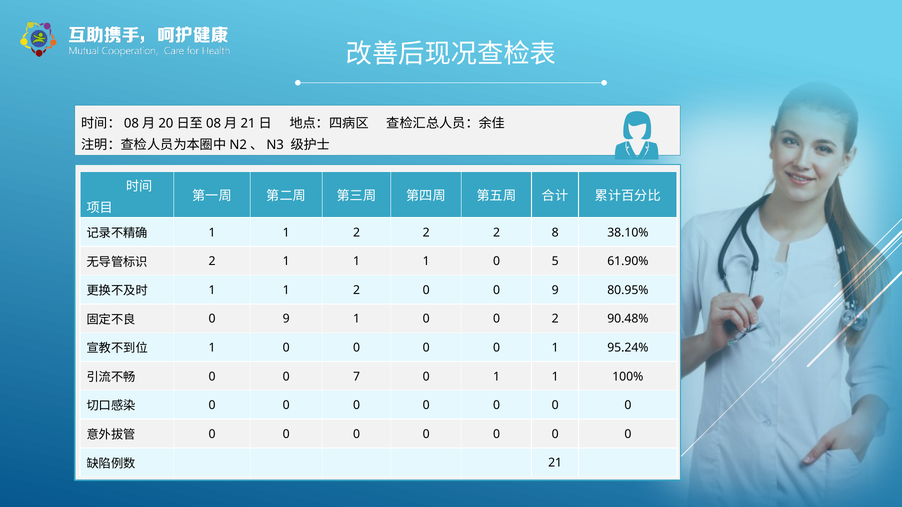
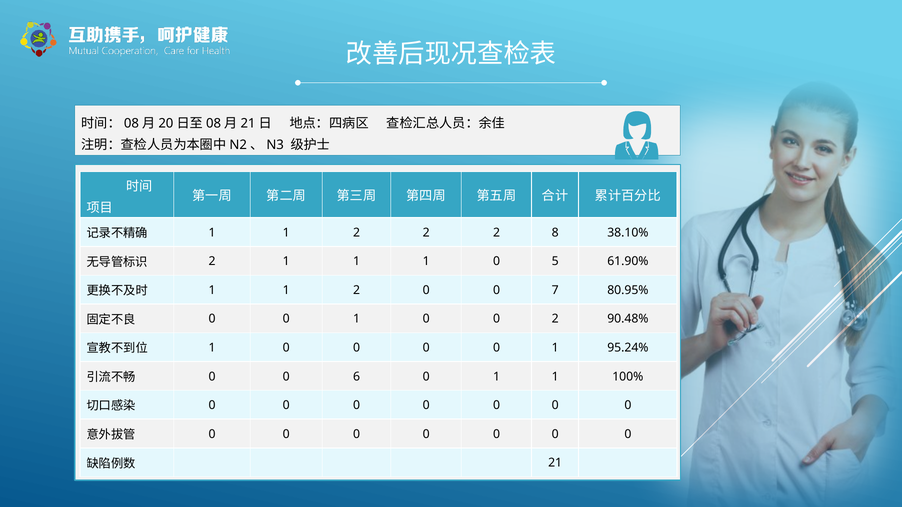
0 0 9: 9 -> 7 (555, 290)
9: 9 -> 0 (286, 319)
7: 7 -> 6 (357, 377)
